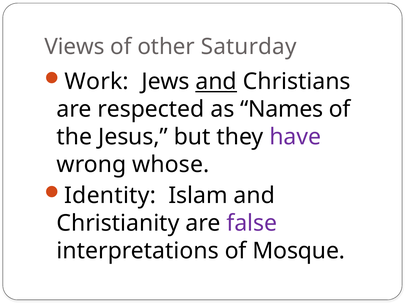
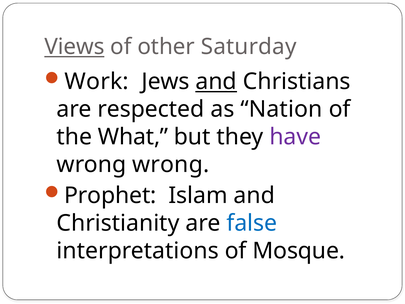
Views underline: none -> present (74, 47)
Names: Names -> Nation (281, 109)
Jesus: Jesus -> What (133, 137)
wrong whose: whose -> wrong (171, 165)
Identity: Identity -> Prophet (110, 195)
false colour: purple -> blue (252, 223)
